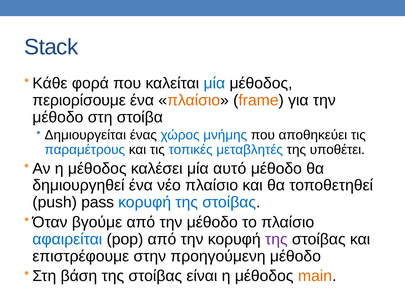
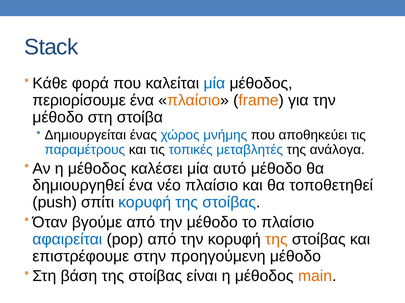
υποθέτει: υποθέτει -> ανάλογα (337, 150)
pass: pass -> σπίτι (98, 203)
της colour: purple -> orange (276, 240)
